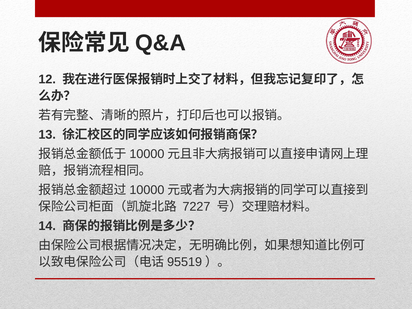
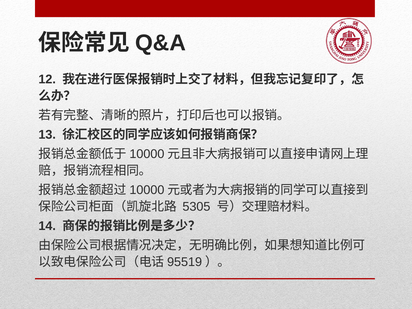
7227: 7227 -> 5305 (196, 207)
